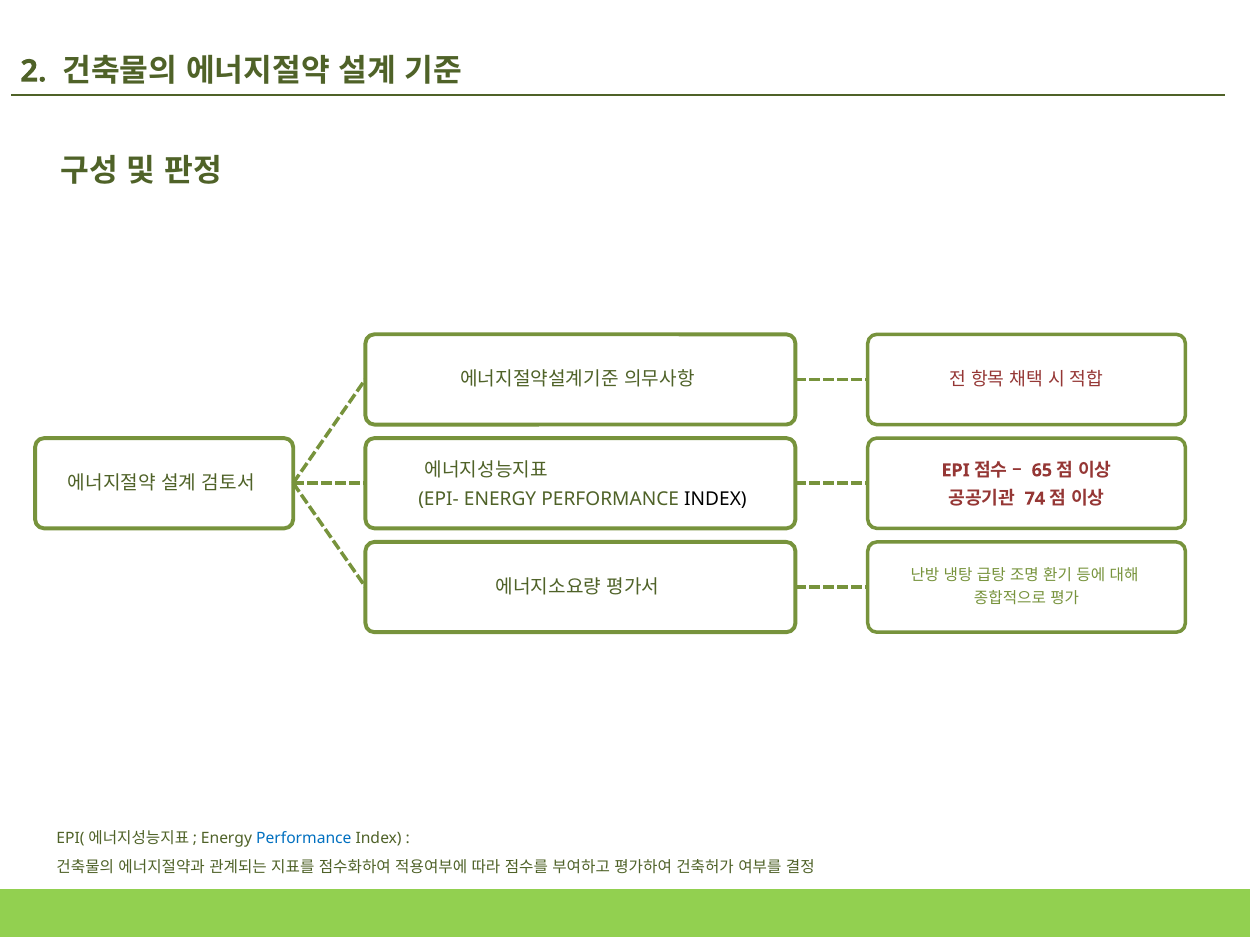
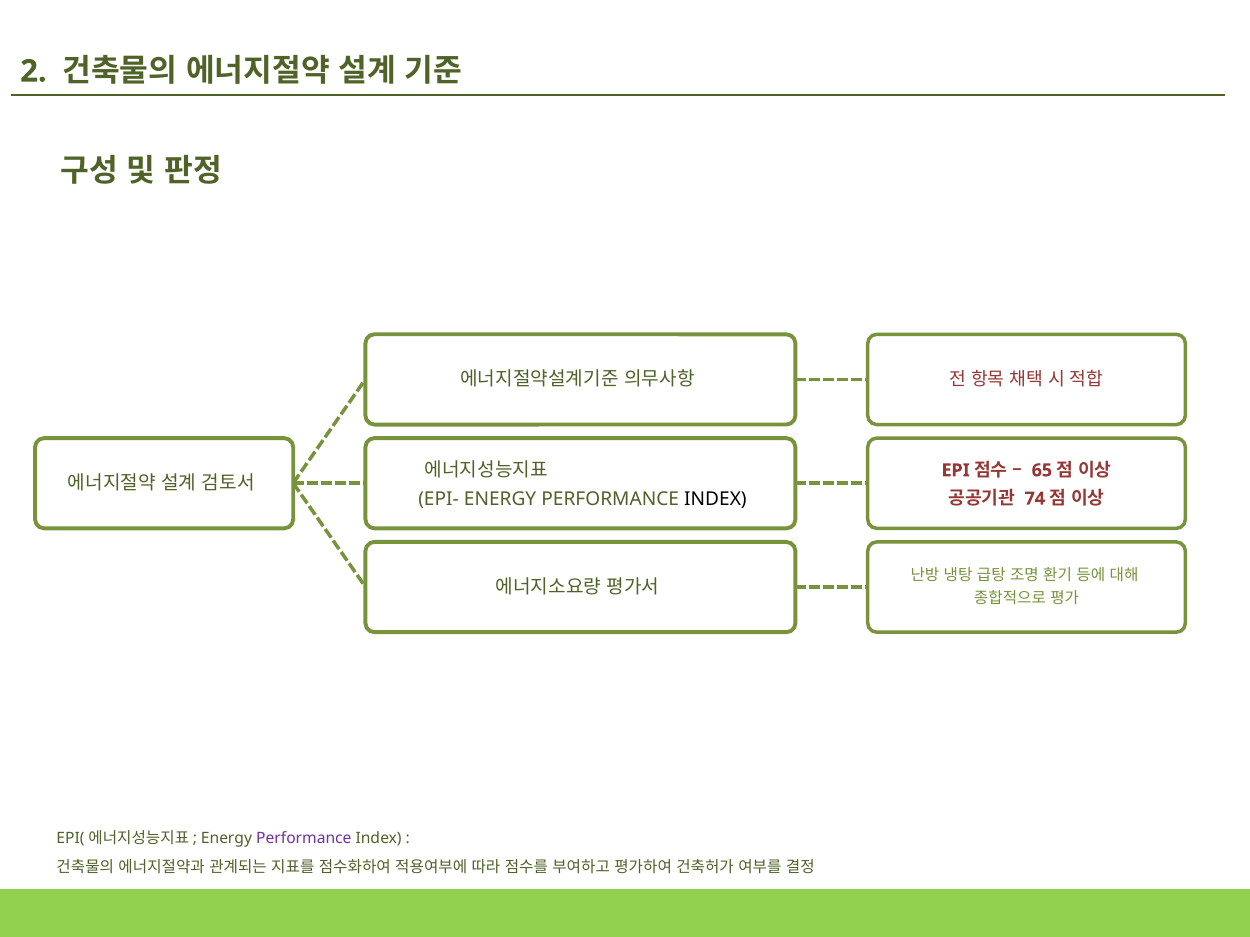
Performance colour: blue -> purple (304, 839)
